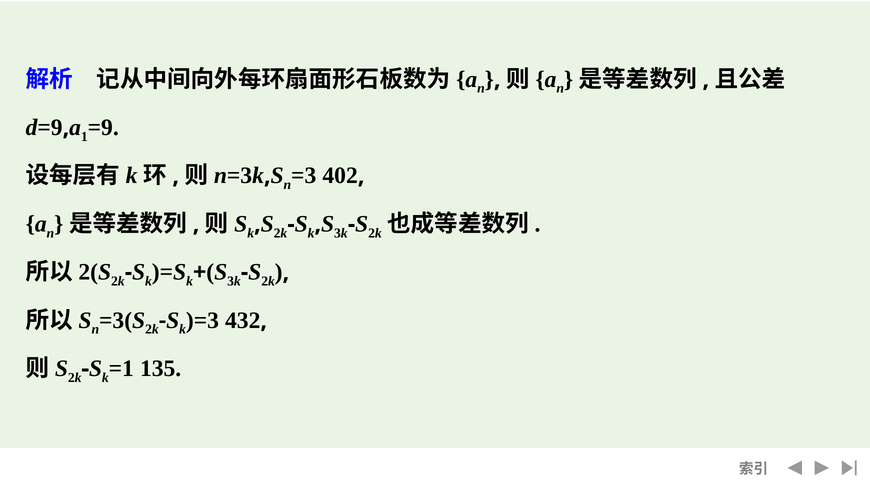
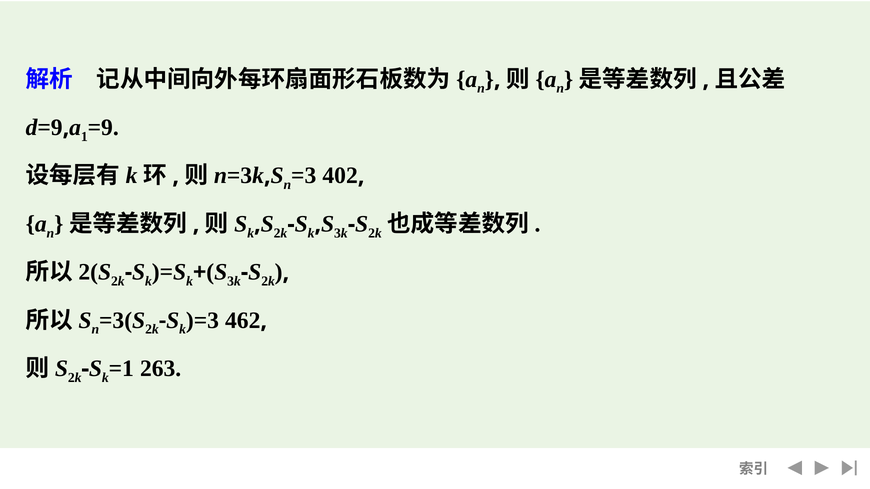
432: 432 -> 462 (243, 321)
135: 135 -> 263 (161, 369)
